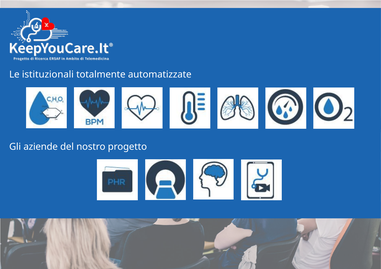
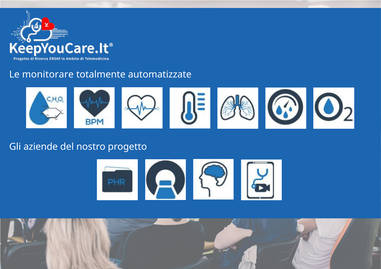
istituzionali: istituzionali -> monitorare (48, 74)
